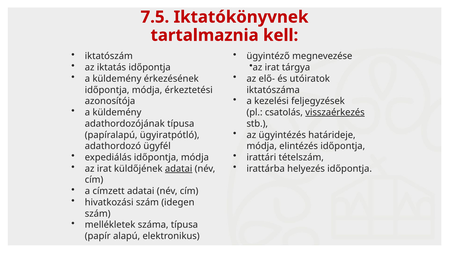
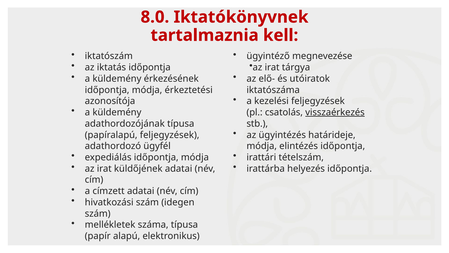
7.5: 7.5 -> 8.0 (155, 17)
papíralapú ügyiratpótló: ügyiratpótló -> feljegyzések (170, 135)
adatai underline: present -> none (179, 168)
